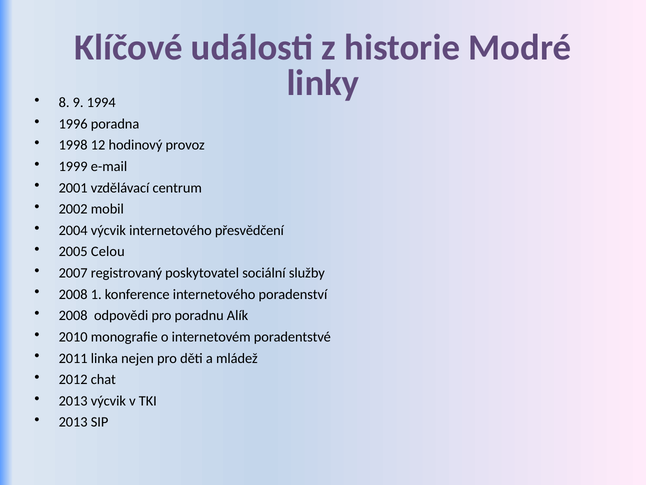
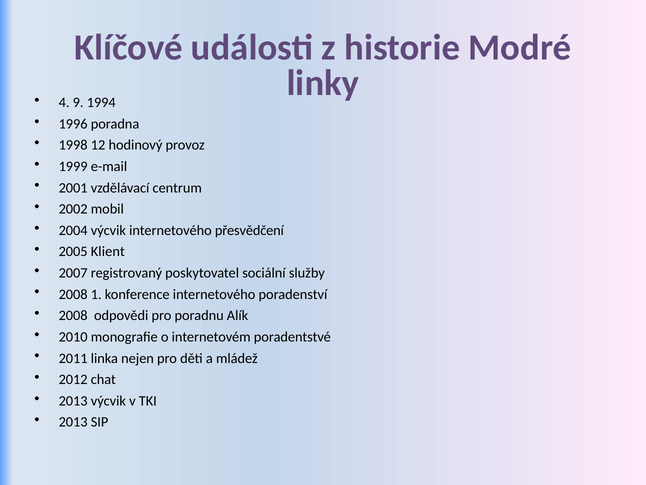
8: 8 -> 4 (64, 102)
Celou: Celou -> Klient (108, 251)
